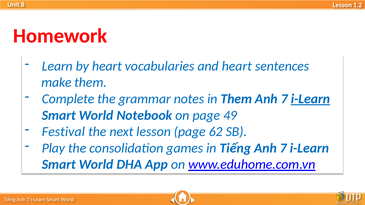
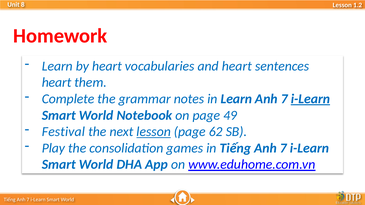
make: make -> heart (57, 83)
in Them: Them -> Learn (236, 99)
lesson underline: none -> present (154, 132)
